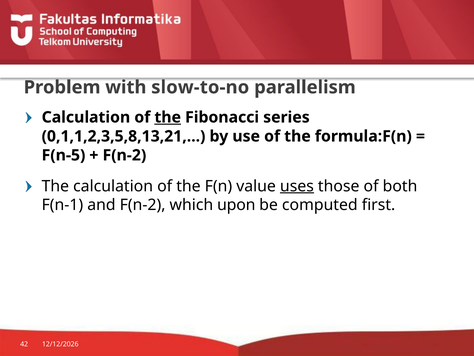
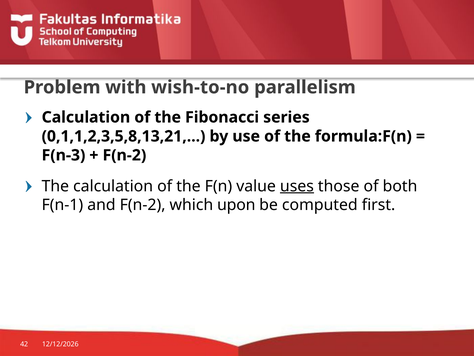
slow-to-no: slow-to-no -> wish-to-no (200, 87)
the underline: present -> none (168, 117)
F(n-5: F(n-5 -> F(n-3 (63, 155)
